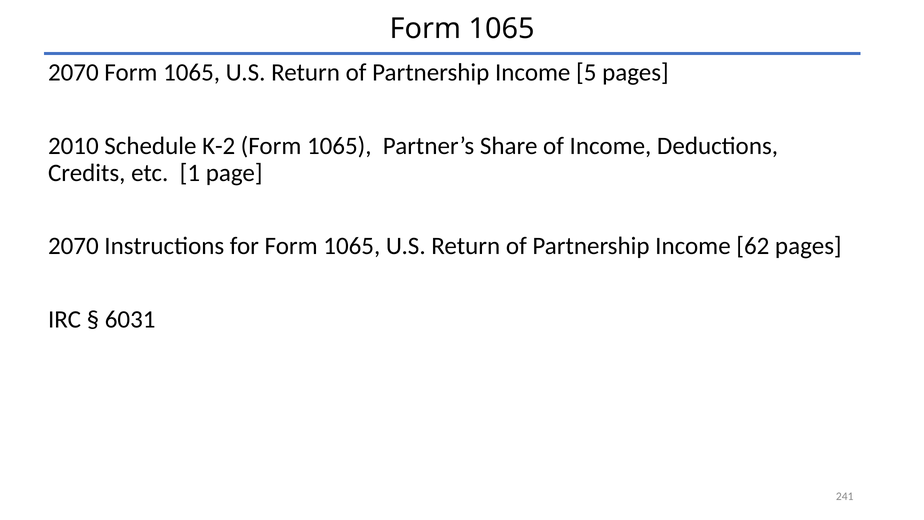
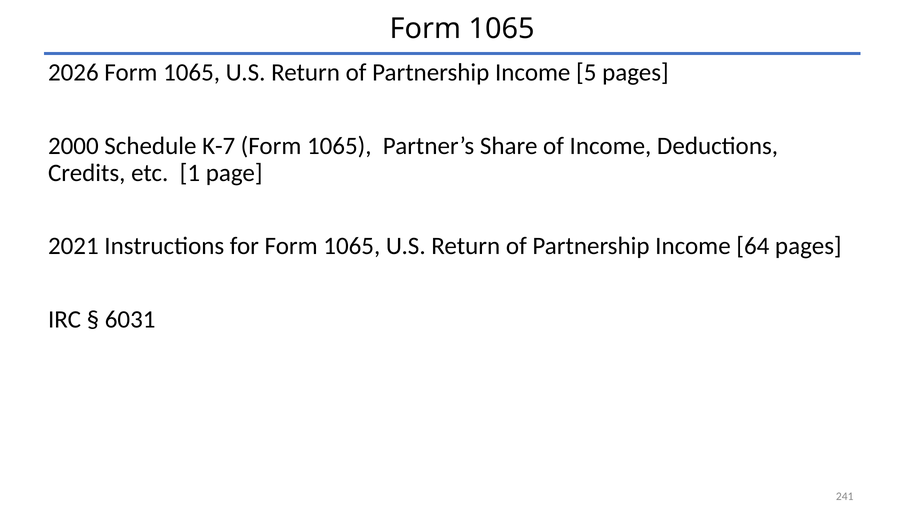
2070: 2070 -> 2026 (73, 73)
2010: 2010 -> 2000 (73, 146)
K-2: K-2 -> K-7 (219, 146)
2070: 2070 -> 2021 (73, 246)
62: 62 -> 64 (753, 246)
